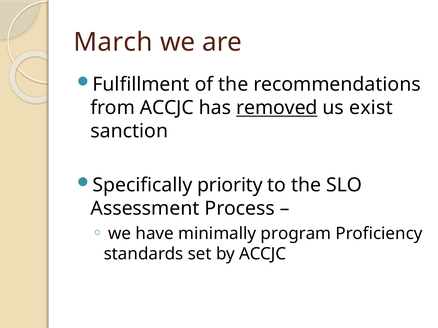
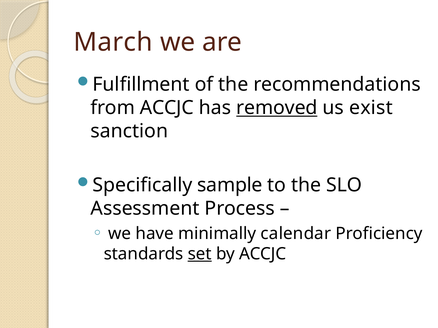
priority: priority -> sample (230, 185)
program: program -> calendar (296, 234)
set underline: none -> present (200, 254)
